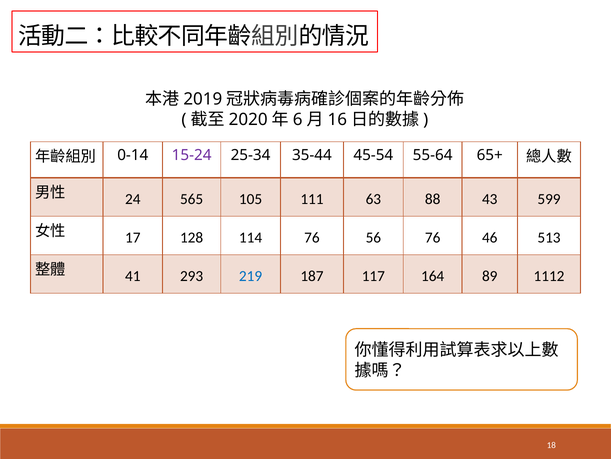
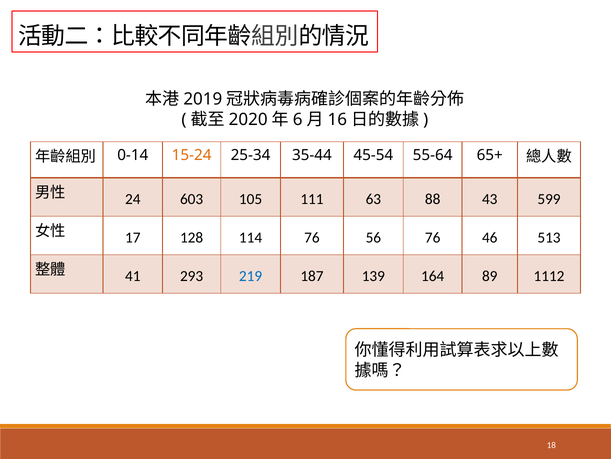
15-24 colour: purple -> orange (192, 155)
565: 565 -> 603 (192, 199)
117: 117 -> 139 (373, 276)
